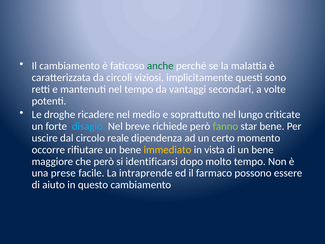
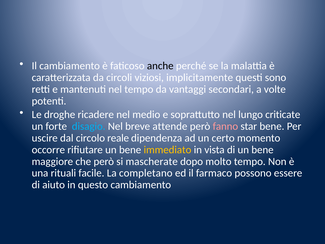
anche colour: green -> black (160, 66)
richiede: richiede -> attende (170, 126)
fanno colour: light green -> pink (225, 126)
identificarsi: identificarsi -> mascherate (152, 161)
prese: prese -> rituali (63, 173)
intraprende: intraprende -> completano (146, 173)
